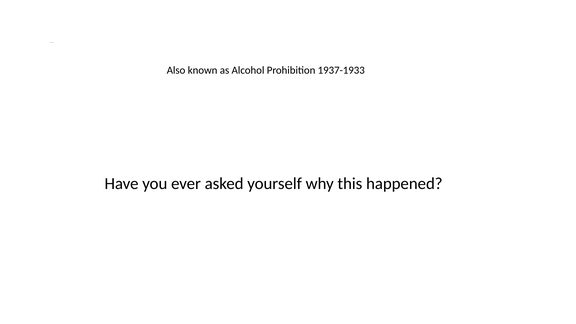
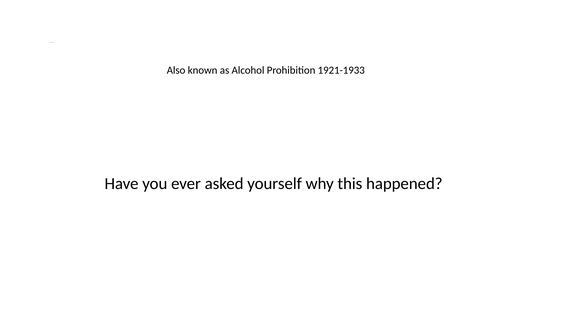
1937-1933: 1937-1933 -> 1921-1933 (341, 70)
